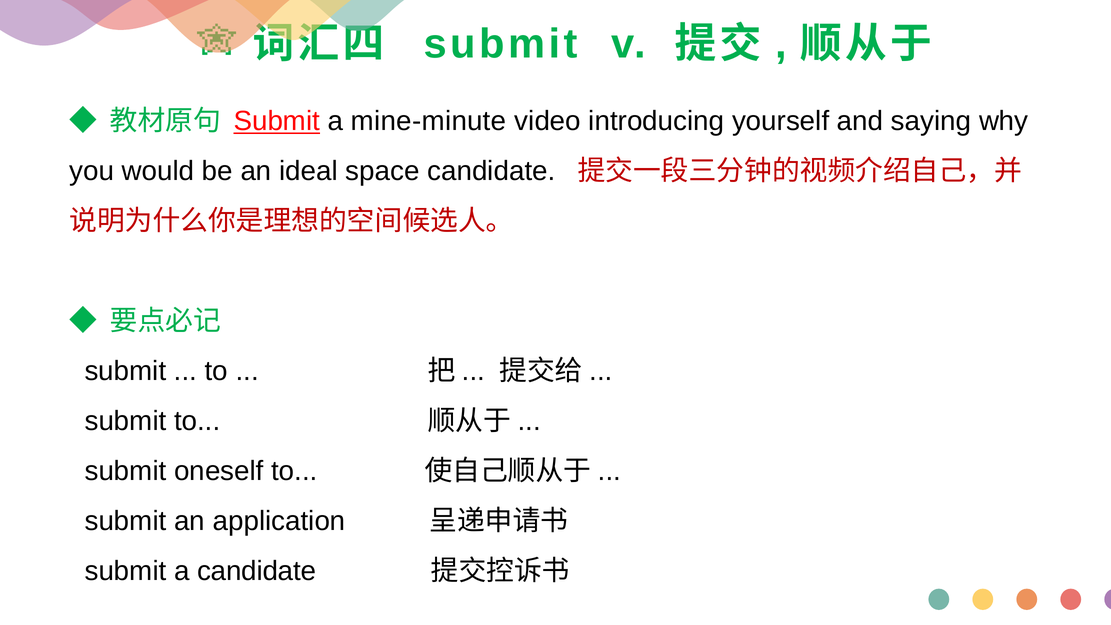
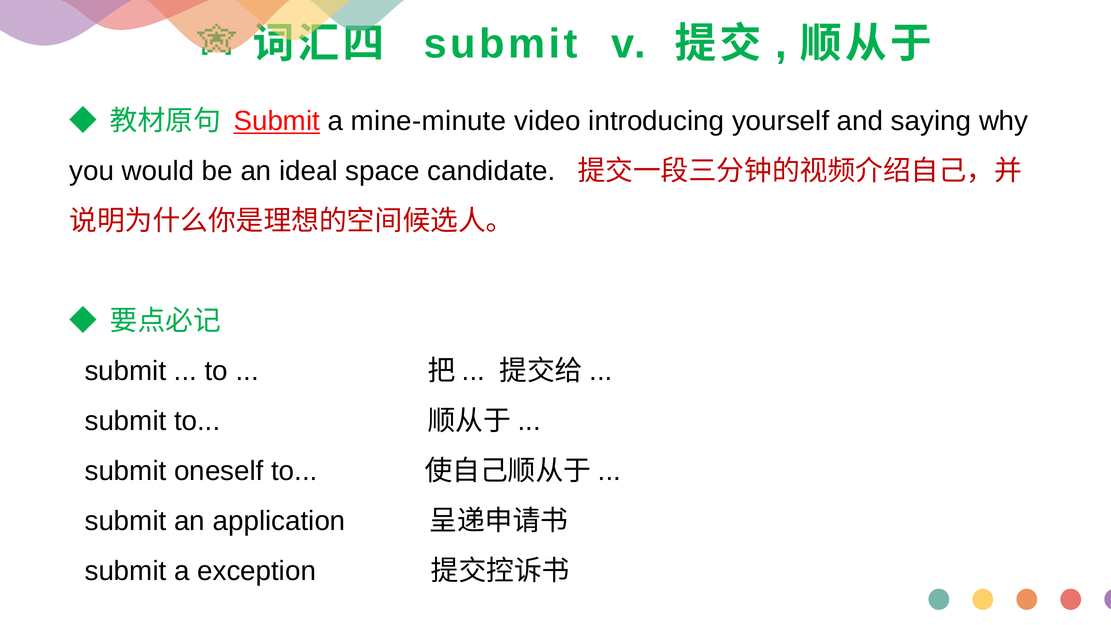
a candidate: candidate -> exception (257, 571)
